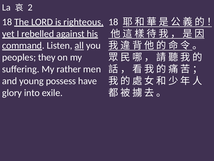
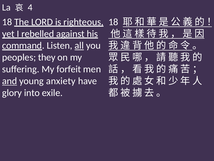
2: 2 -> 4 (30, 7)
rather: rather -> forfeit (69, 69)
and underline: none -> present (10, 81)
possess: possess -> anxiety (61, 81)
